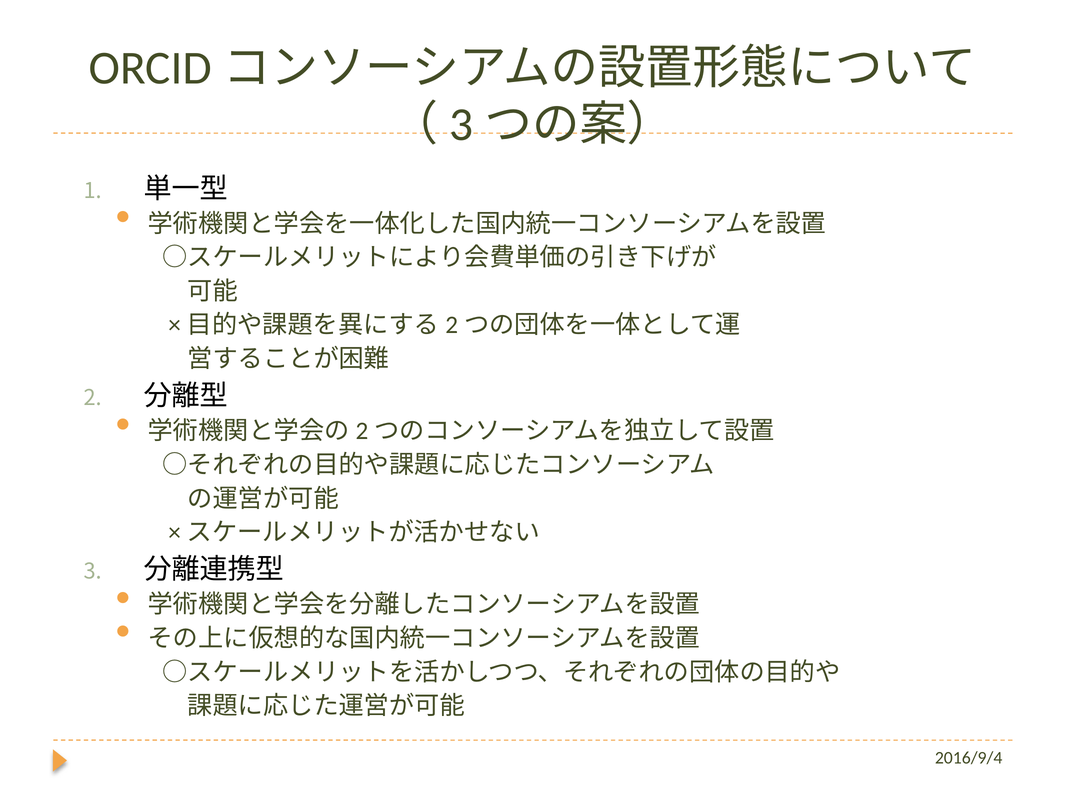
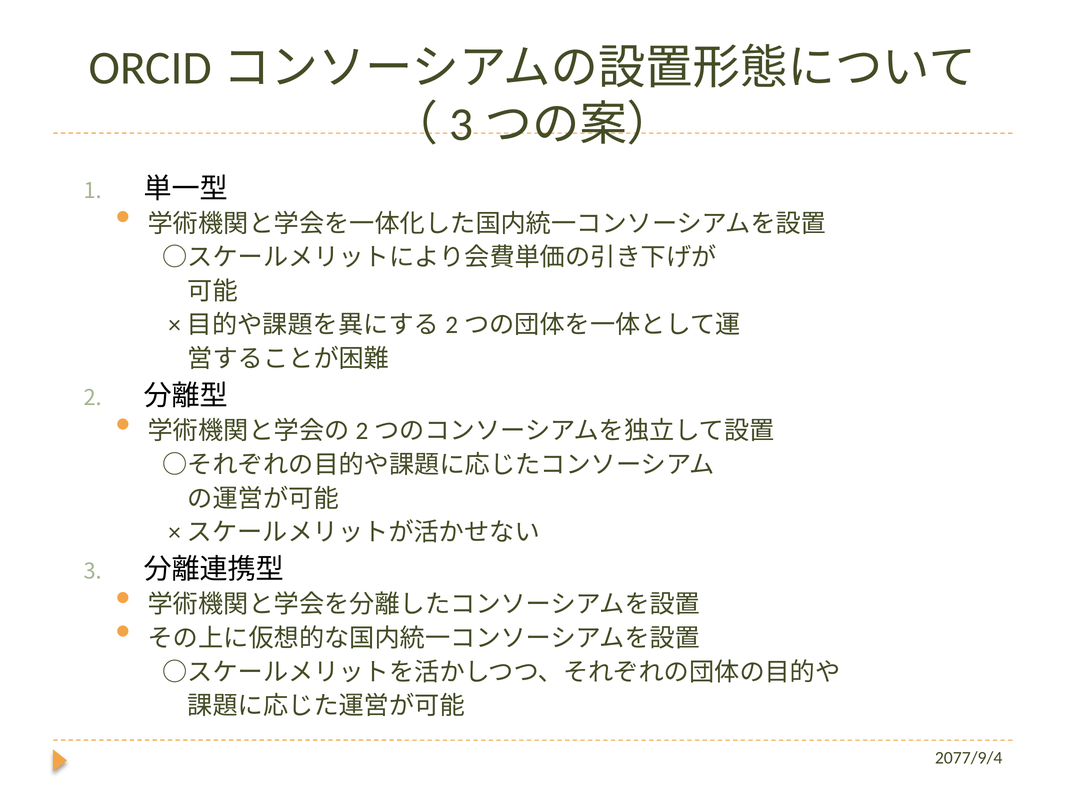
2016/9/4: 2016/9/4 -> 2077/9/4 (969, 758)
